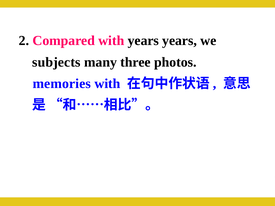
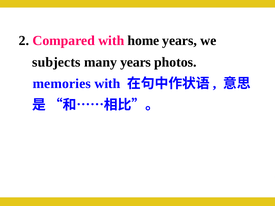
with years: years -> home (143, 41)
many three: three -> years (136, 62)
